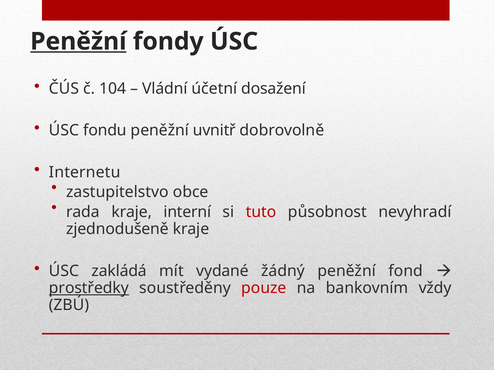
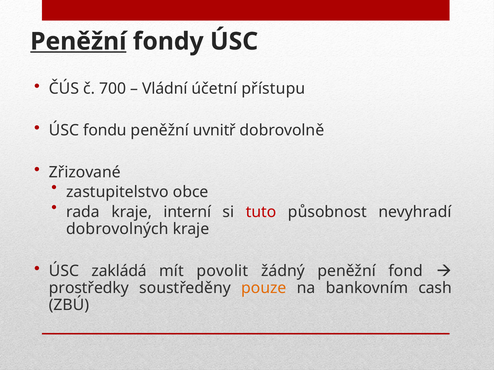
104: 104 -> 700 (113, 89)
dosažení: dosažení -> přístupu (273, 89)
Internetu: Internetu -> Zřizované (85, 172)
zjednodušeně: zjednodušeně -> dobrovolných (117, 229)
vydané: vydané -> povolit (222, 271)
prostředky underline: present -> none (89, 288)
pouze colour: red -> orange (264, 288)
vždy: vždy -> cash (435, 288)
